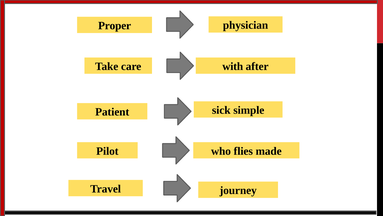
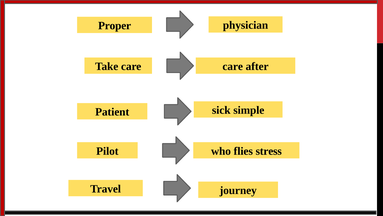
care with: with -> care (233, 66)
made: made -> stress (269, 151)
